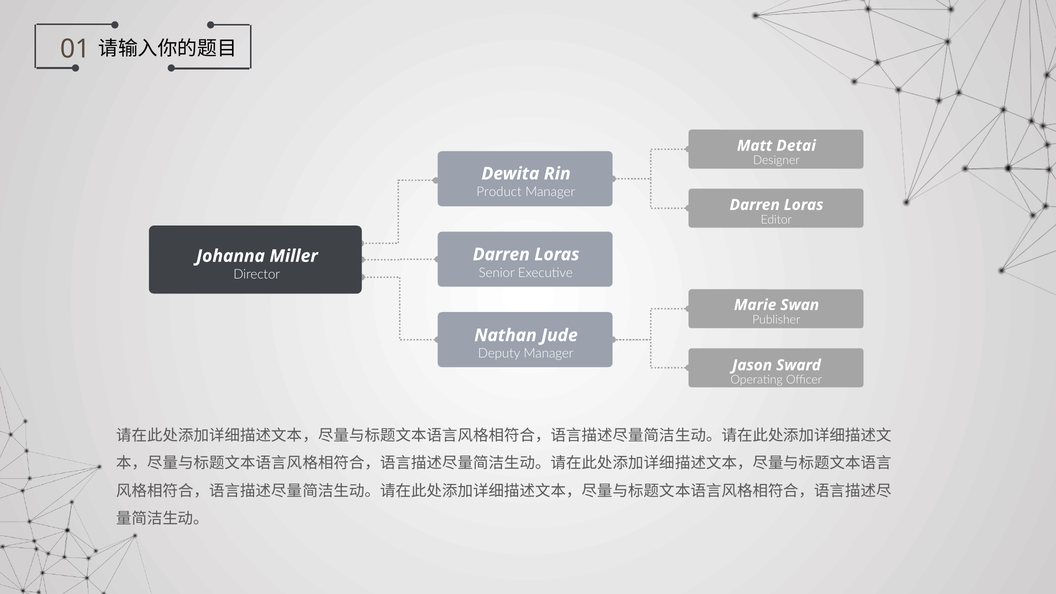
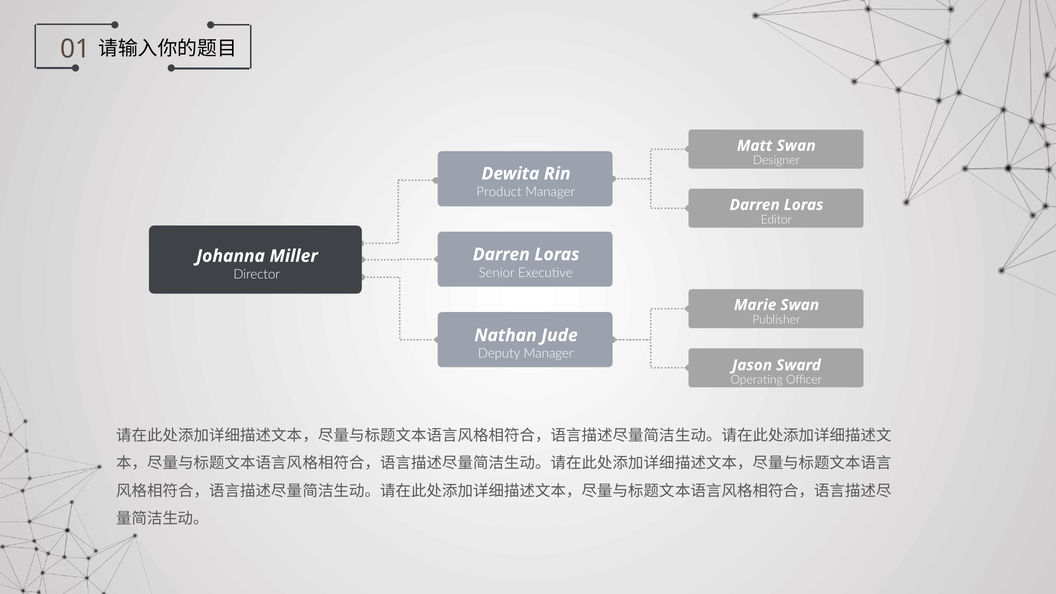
Matt Detai: Detai -> Swan (796, 146)
